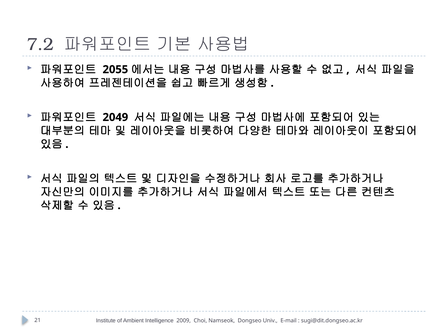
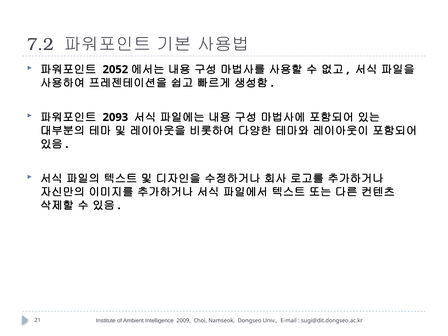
2055: 2055 -> 2052 (115, 69)
2049: 2049 -> 2093 (115, 117)
